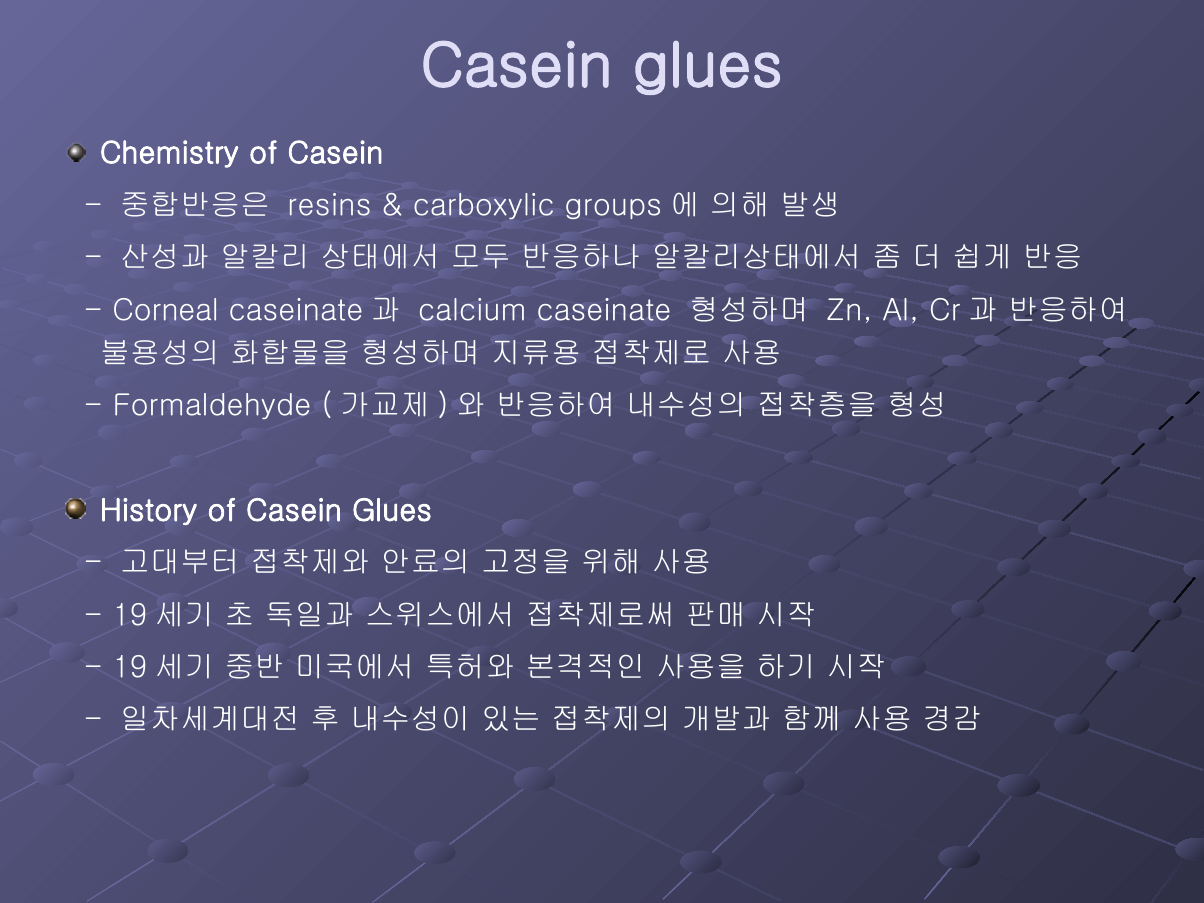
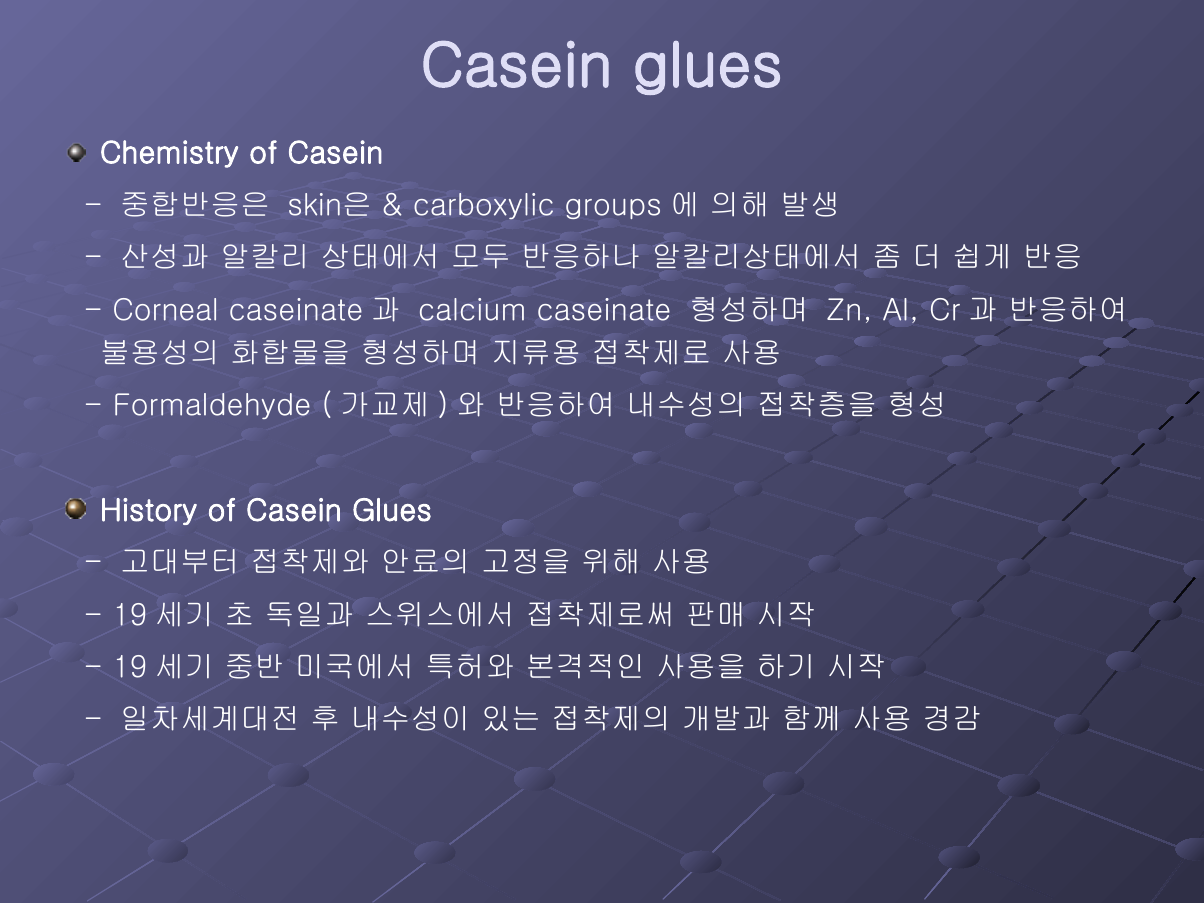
resins: resins -> skin은 (330, 205)
